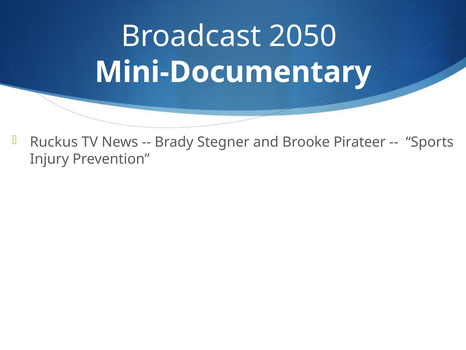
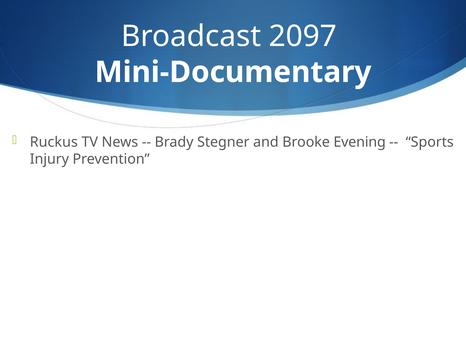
2050: 2050 -> 2097 (303, 36)
Pirateer: Pirateer -> Evening (360, 142)
